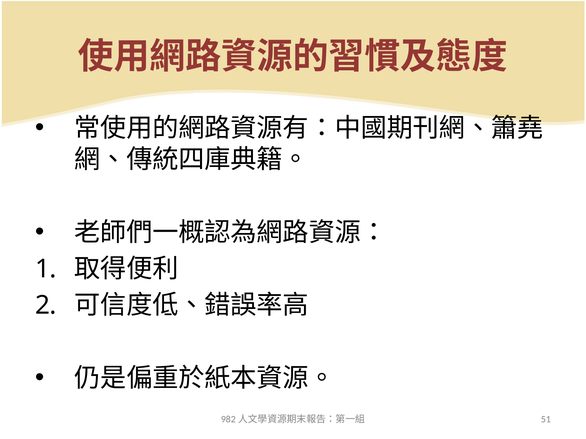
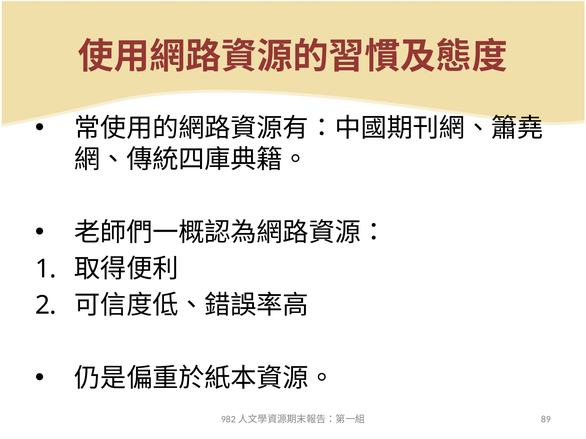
51: 51 -> 89 (546, 420)
